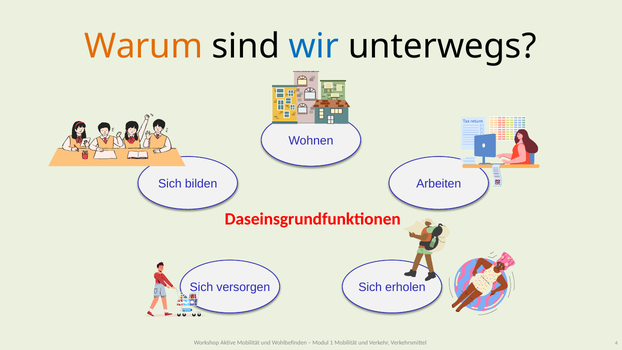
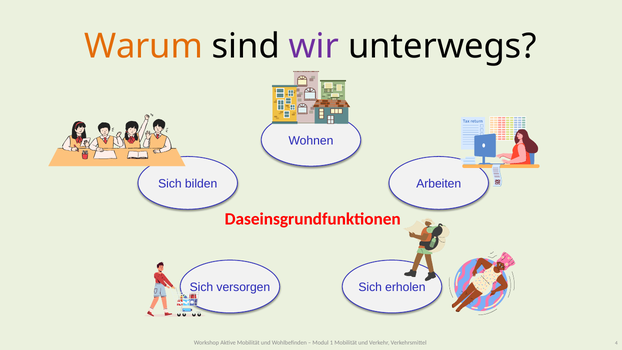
wir colour: blue -> purple (314, 46)
